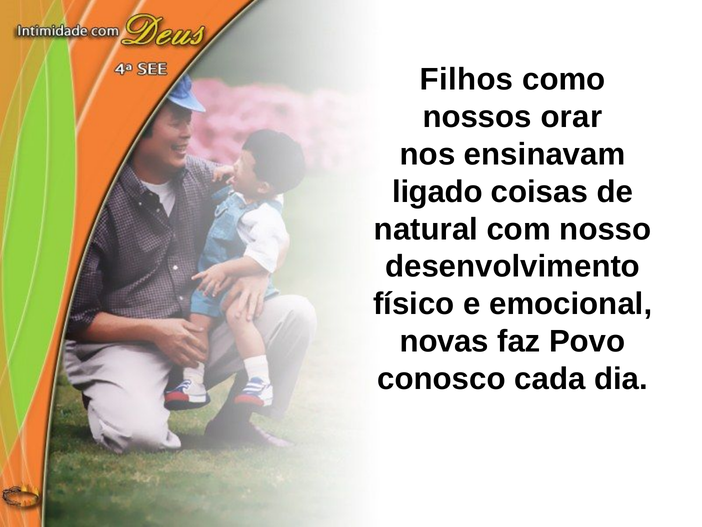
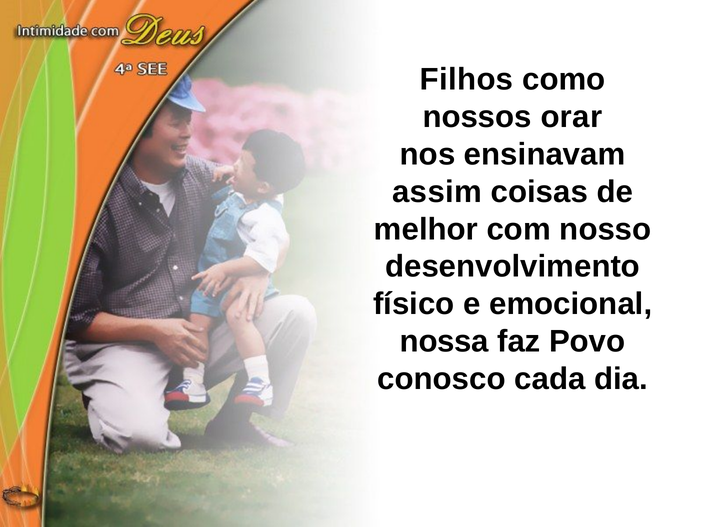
ligado: ligado -> assim (437, 192)
natural: natural -> melhor (426, 229)
novas: novas -> nossa (444, 341)
